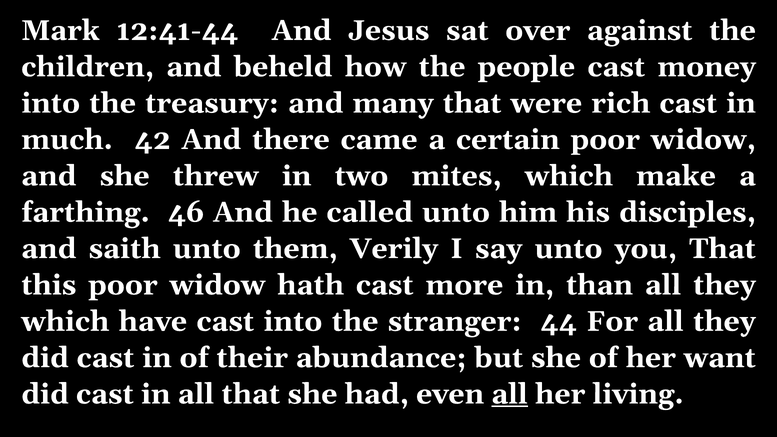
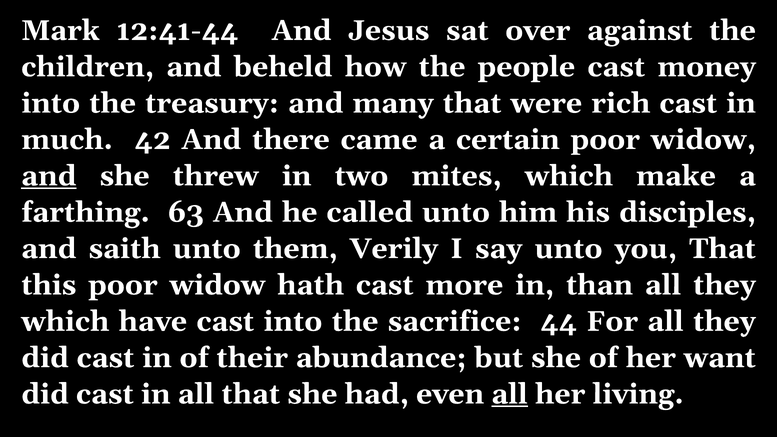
and underline: none -> present (49, 176)
46: 46 -> 63 (186, 212)
stranger: stranger -> sacrifice (455, 321)
